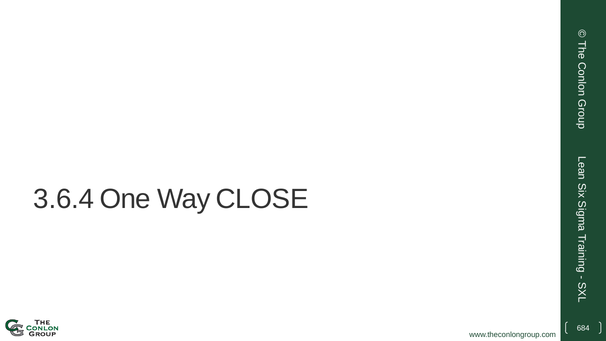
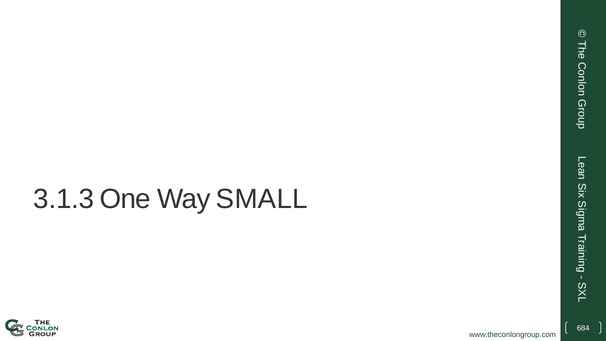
3.6.4: 3.6.4 -> 3.1.3 (64, 199)
CLOSE: CLOSE -> SMALL (262, 199)
